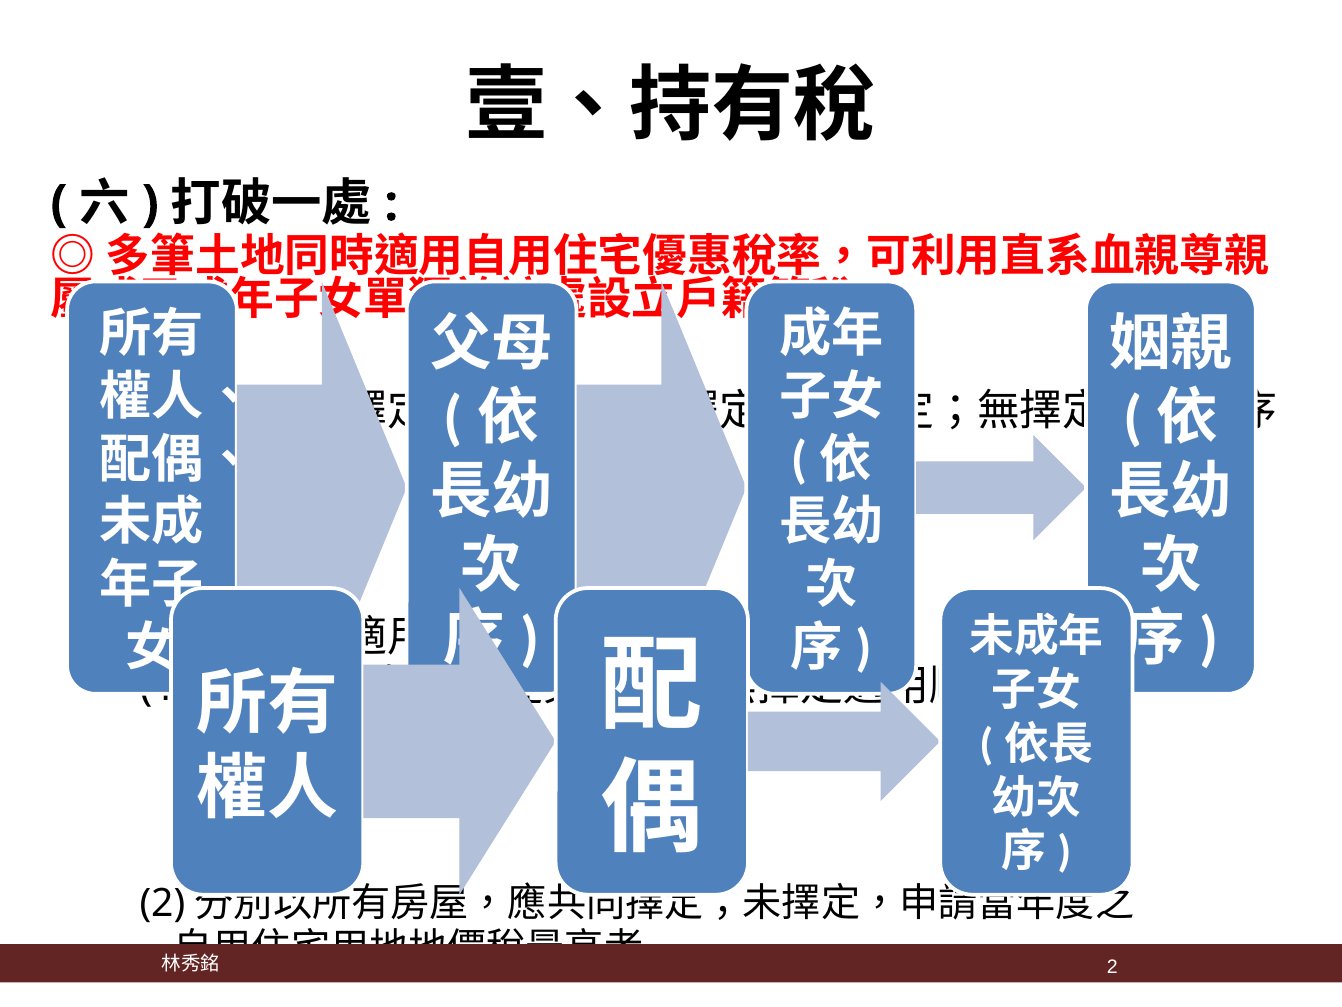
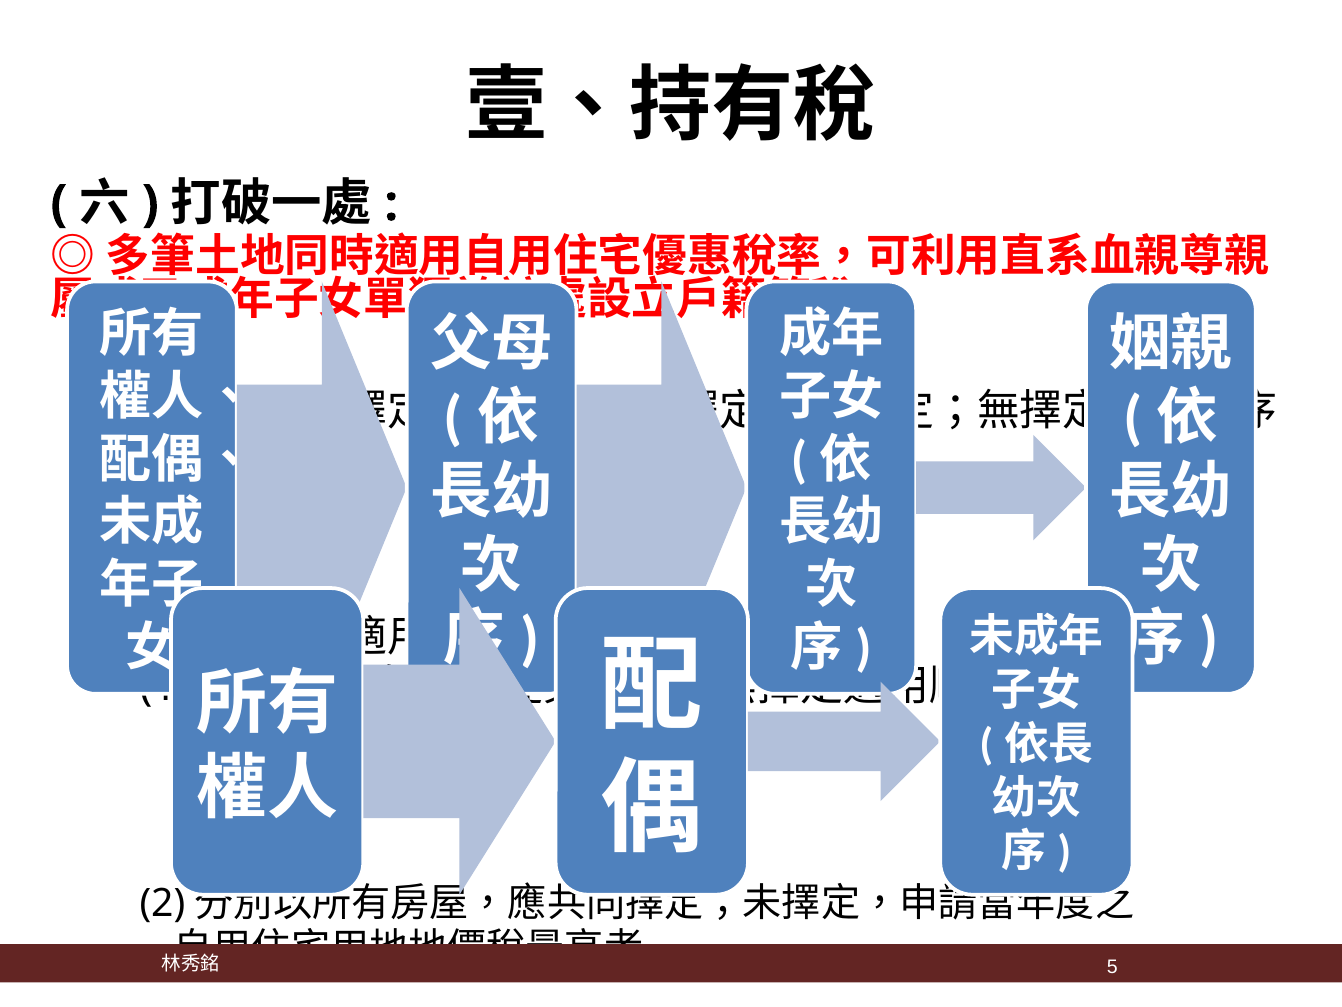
2: 2 -> 5 (1112, 967)
